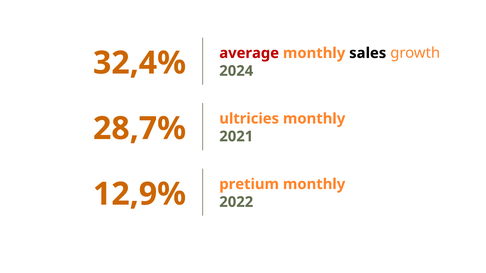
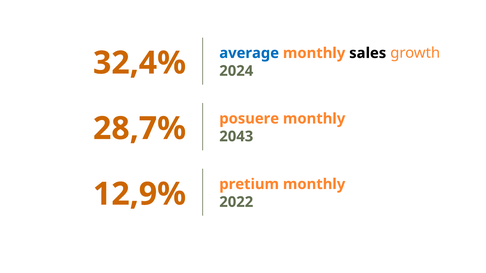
average colour: red -> blue (249, 53)
ultricies: ultricies -> posuere (249, 119)
2021: 2021 -> 2043 (236, 137)
